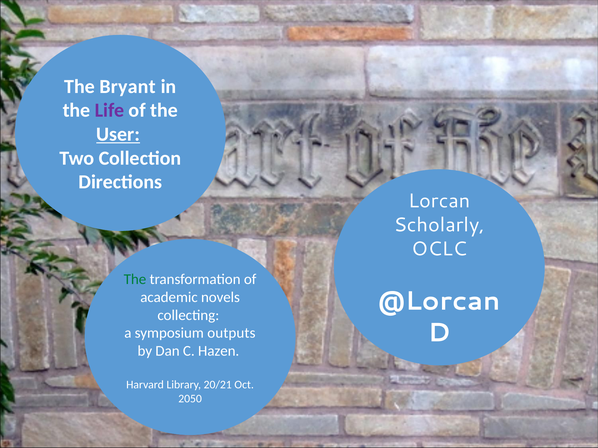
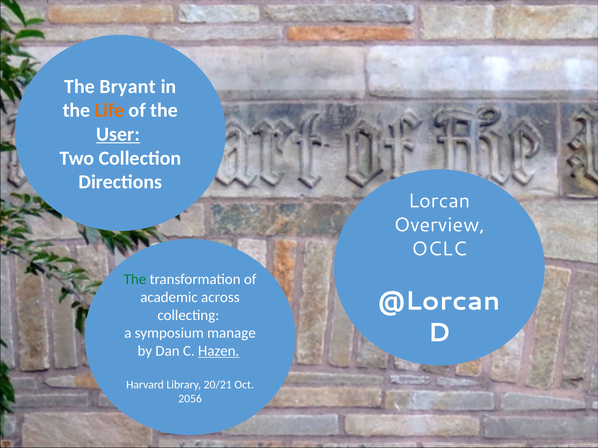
Life colour: purple -> orange (110, 111)
Scholarly: Scholarly -> Overview (439, 225)
novels: novels -> across (220, 298)
outputs: outputs -> manage (231, 333)
Hazen underline: none -> present (219, 351)
2050: 2050 -> 2056 (190, 399)
